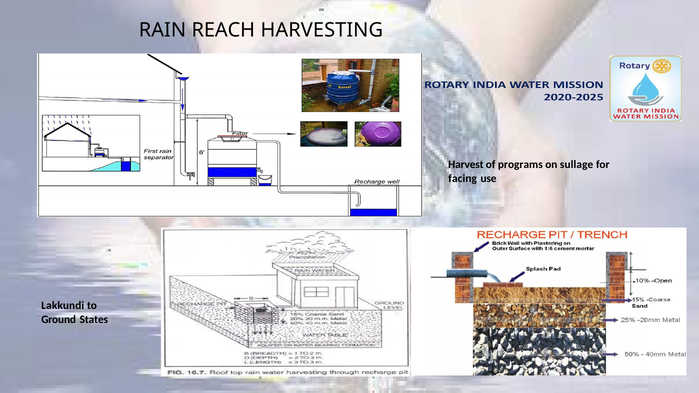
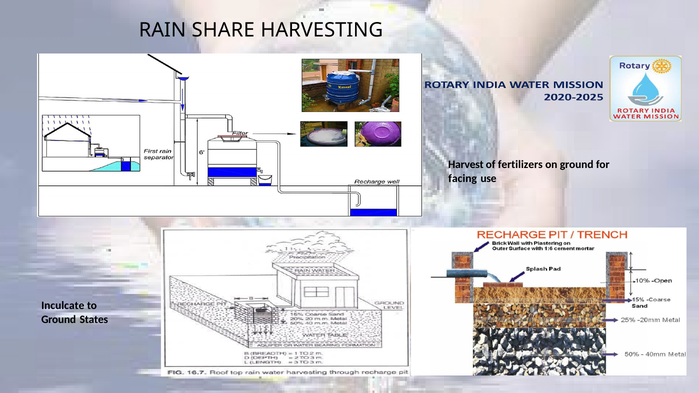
REACH: REACH -> SHARE (223, 30)
programs: programs -> fertilizers (520, 165)
on sullage: sullage -> ground (577, 165)
Lakkundi: Lakkundi -> Inculcate (63, 306)
